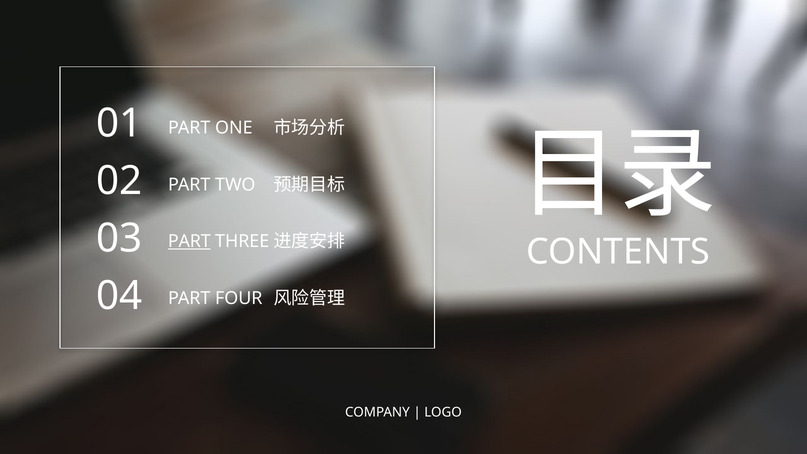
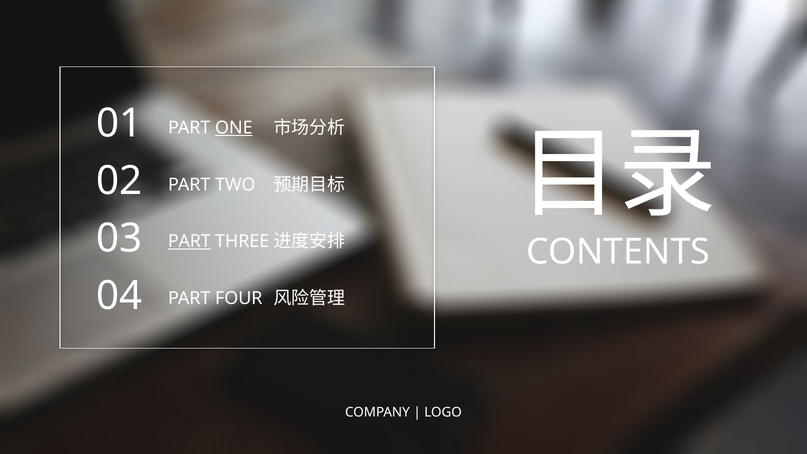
ONE underline: none -> present (234, 128)
